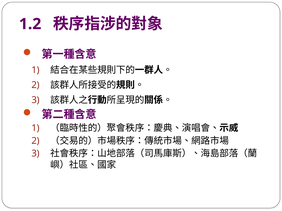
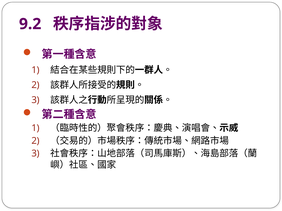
1.2: 1.2 -> 9.2 (30, 24)
